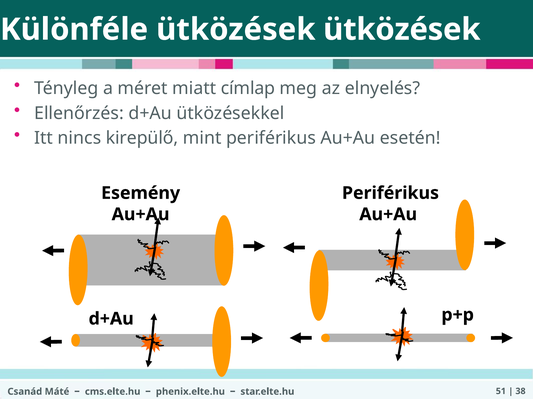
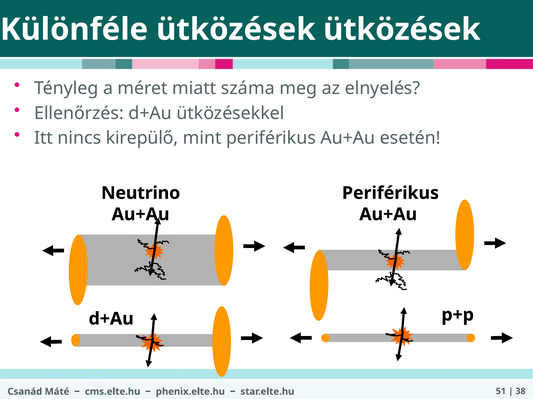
címlap: címlap -> száma (248, 89)
Esemény: Esemény -> Neutrino (141, 193)
